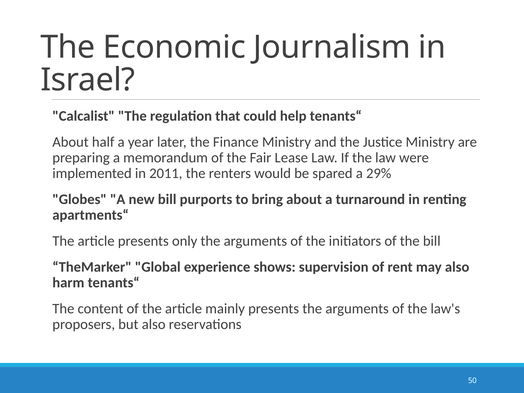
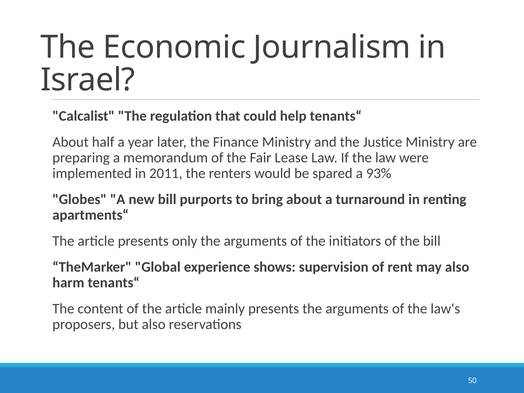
29%: 29% -> 93% (379, 174)
